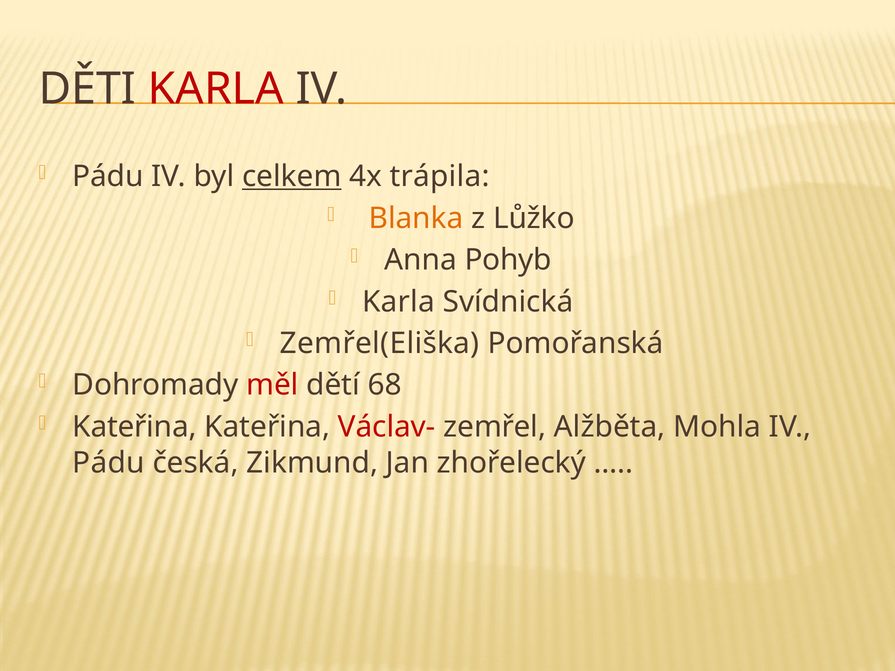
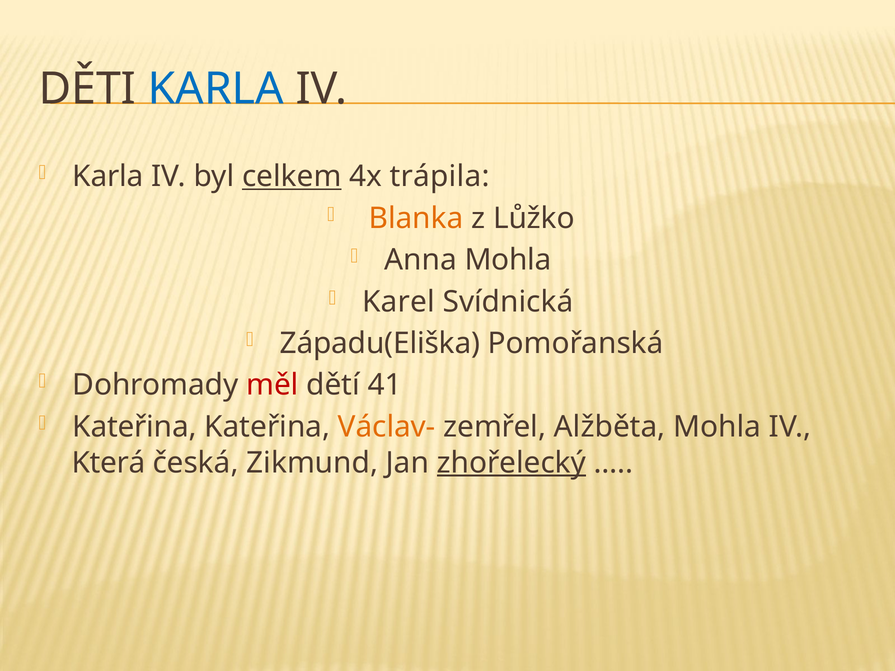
KARLA colour: red -> blue (216, 89)
Pádu: Pádu -> Karla (108, 177)
Anna Pohyb: Pohyb -> Mohla (508, 260)
Karla: Karla -> Karel (399, 302)
Zemřel(Eliška: Zemřel(Eliška -> Západu(Eliška (380, 344)
68: 68 -> 41 (385, 385)
Václav- colour: red -> orange (387, 427)
Pádu: Pádu -> Která (109, 463)
zhořelecký underline: none -> present (511, 463)
